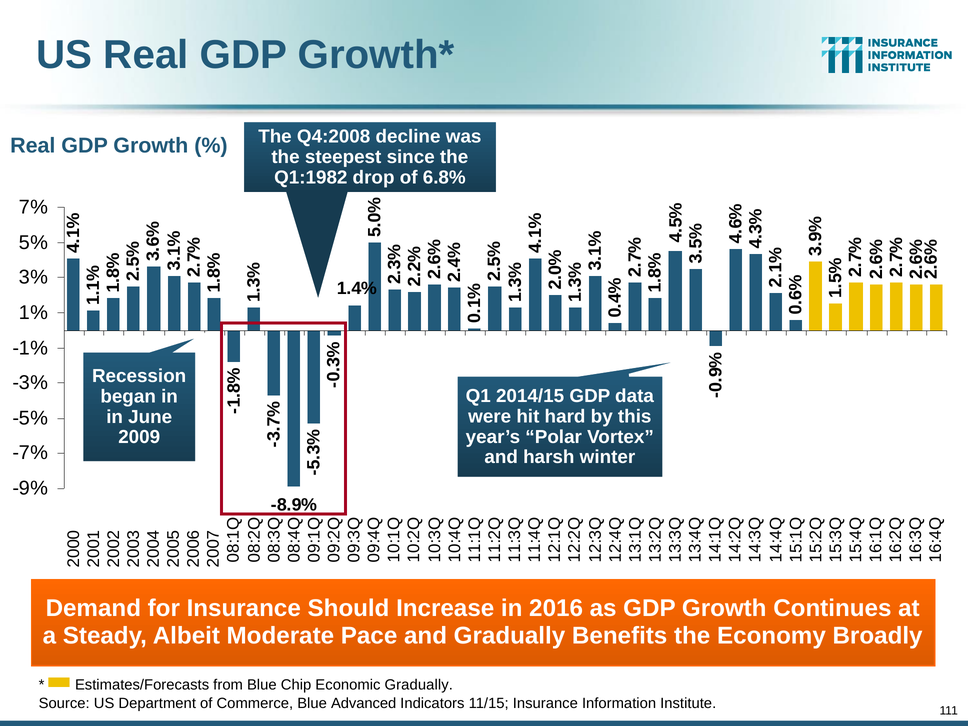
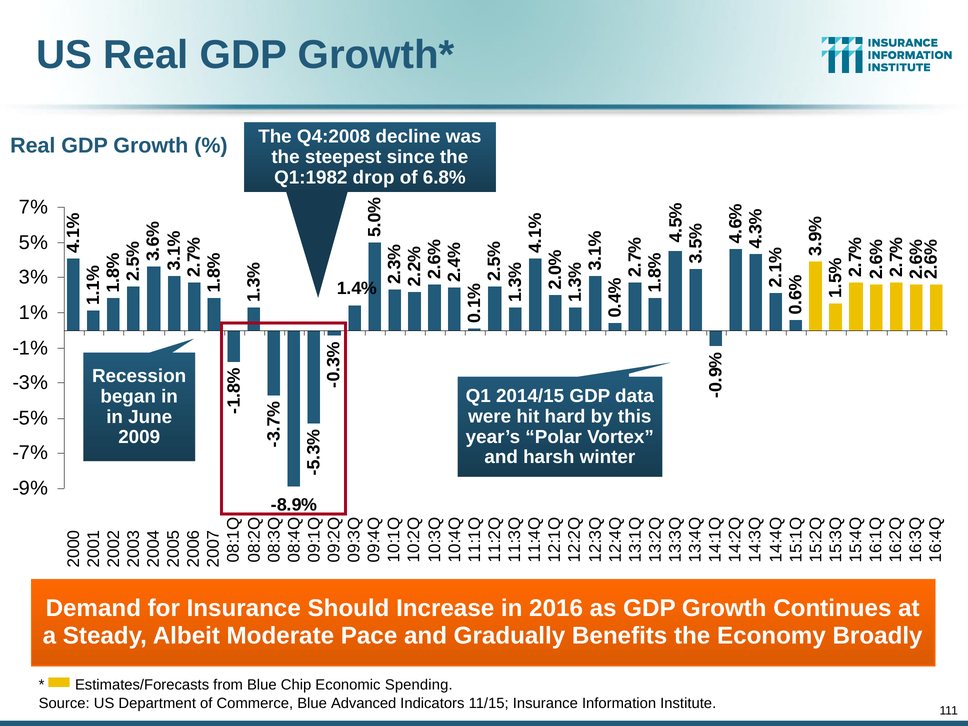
Economic Gradually: Gradually -> Spending (419, 685)
